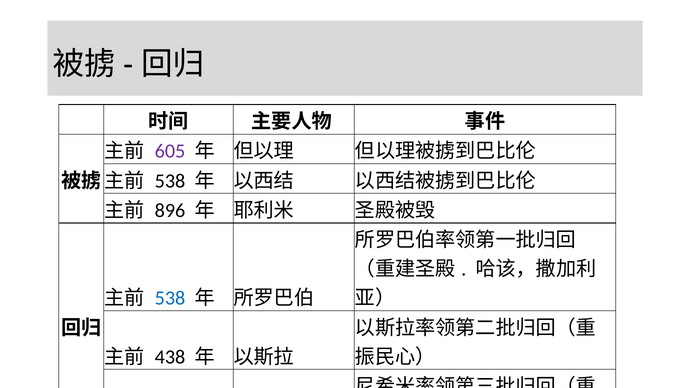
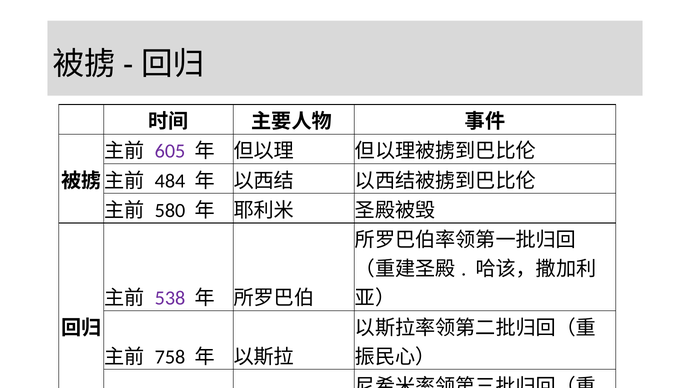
538: 538 -> 484 (170, 181)
896: 896 -> 580 (170, 211)
538 colour: blue -> purple (170, 298)
438: 438 -> 758 (170, 357)
